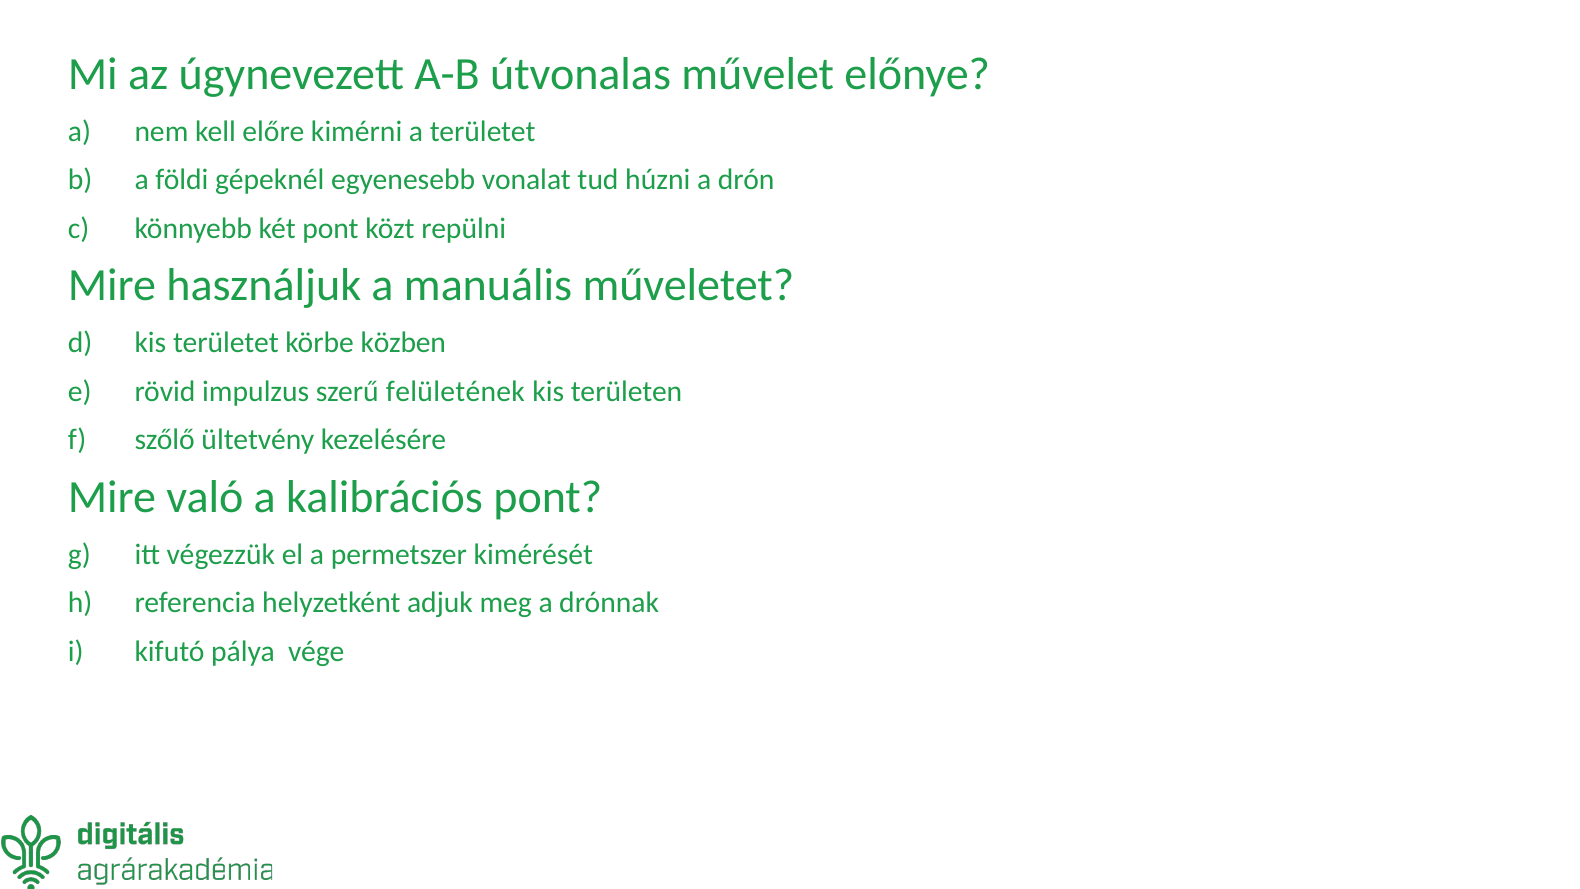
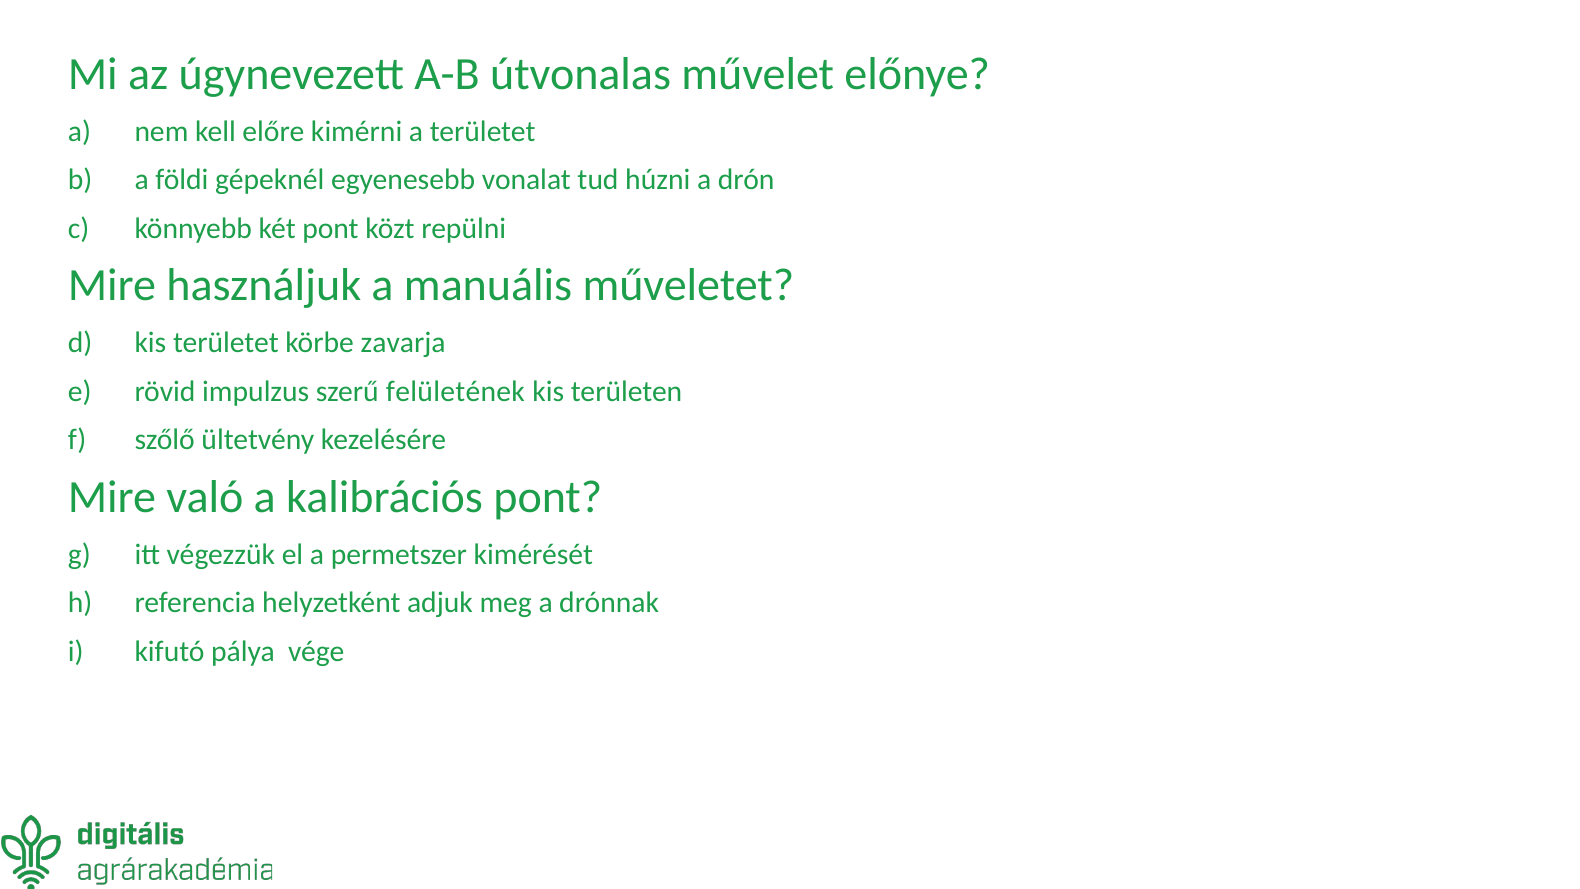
közben: közben -> zavarja (403, 343)
